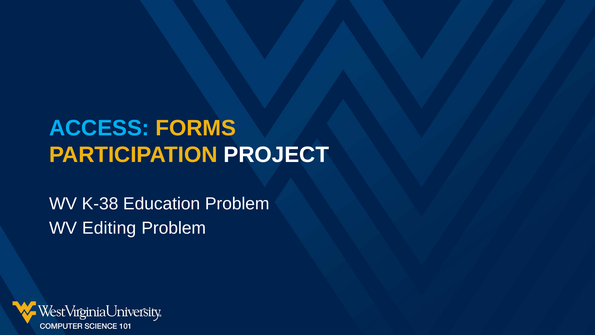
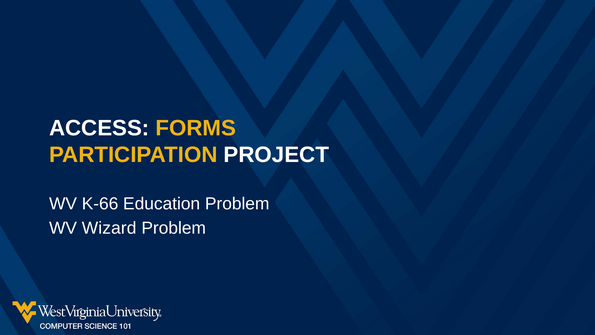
ACCESS colour: light blue -> white (99, 128)
K-38: K-38 -> K-66 (100, 204)
Editing: Editing -> Wizard (109, 228)
